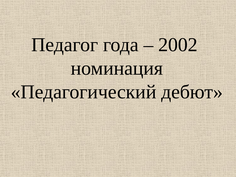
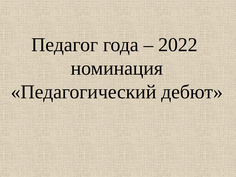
2002: 2002 -> 2022 (178, 45)
